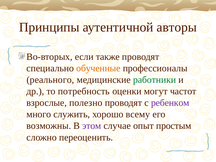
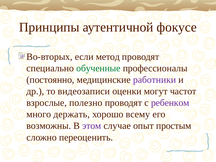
авторы: авторы -> фокусе (177, 27)
также: также -> метод (108, 57)
обученные colour: orange -> green (98, 68)
реального: реального -> постоянно (50, 80)
работники colour: green -> purple (155, 80)
потребность: потребность -> видеозаписи (84, 91)
служить: служить -> держать (72, 114)
